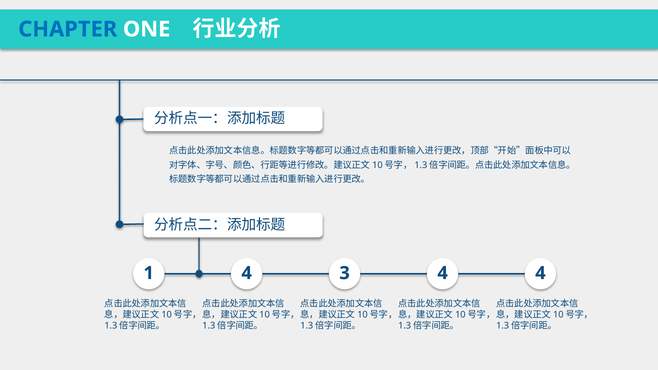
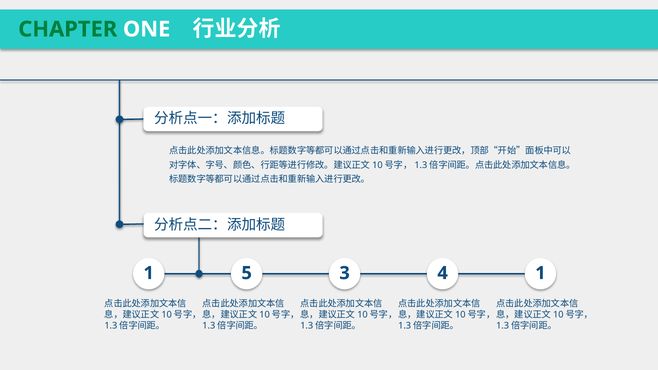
CHAPTER colour: blue -> green (68, 29)
1 4: 4 -> 5 (247, 273)
4: 4 -> 1 (540, 273)
